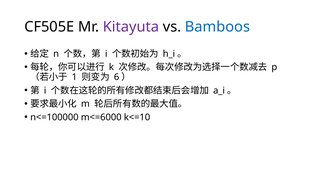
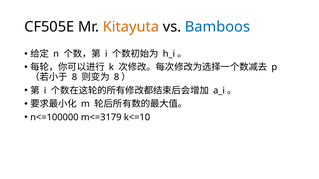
Kitayuta colour: purple -> orange (131, 27)
1: 1 -> 8 (74, 77)
6: 6 -> 8 (117, 77)
m<=6000: m<=6000 -> m<=3179 (101, 117)
